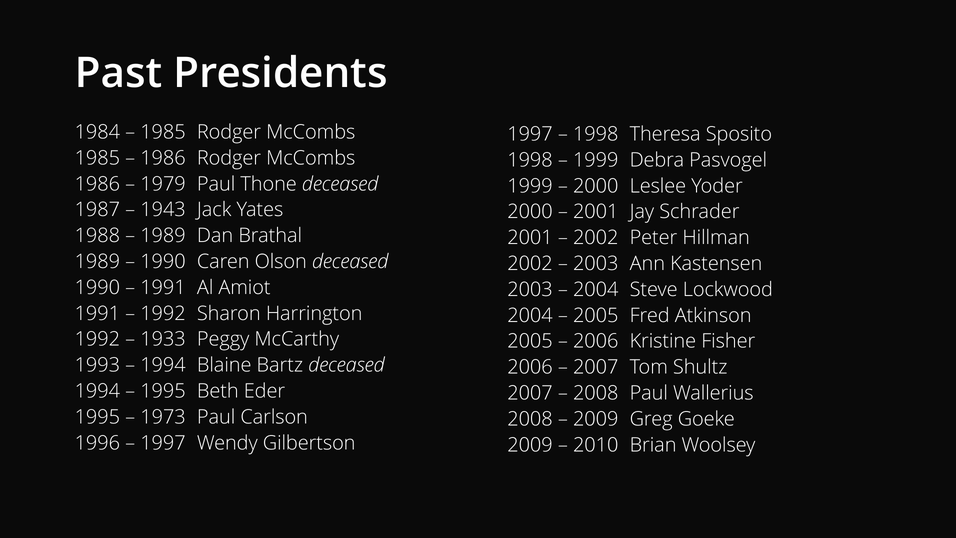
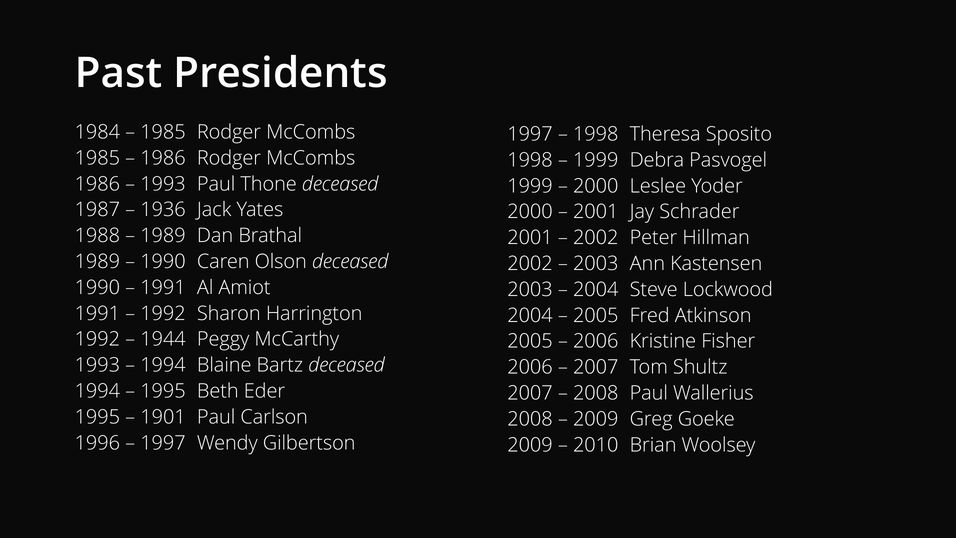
1979: 1979 -> 1993 (163, 184)
1943: 1943 -> 1936 (163, 210)
1933: 1933 -> 1944 (163, 339)
1973: 1973 -> 1901 (163, 417)
